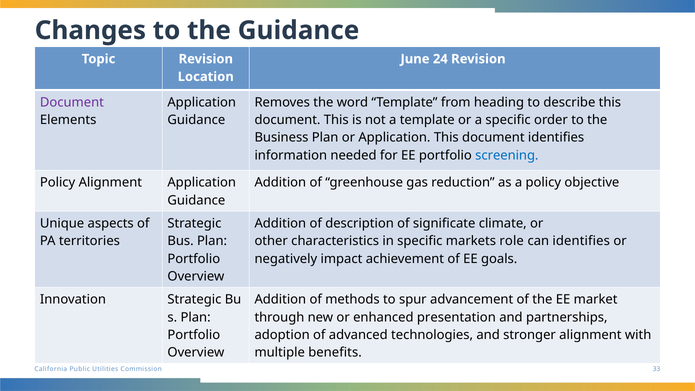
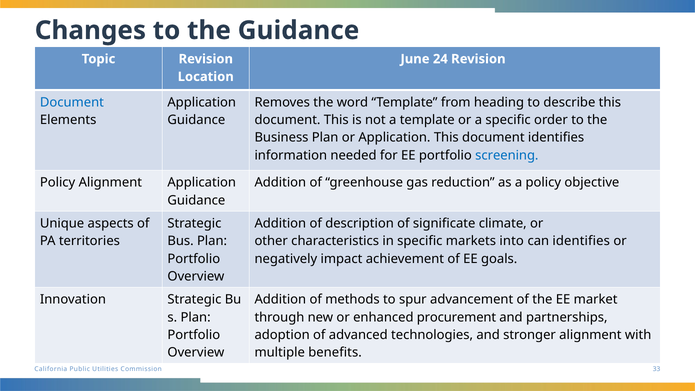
Document colour: purple -> blue (72, 102)
role: role -> into (512, 241)
presentation: presentation -> procurement (456, 317)
